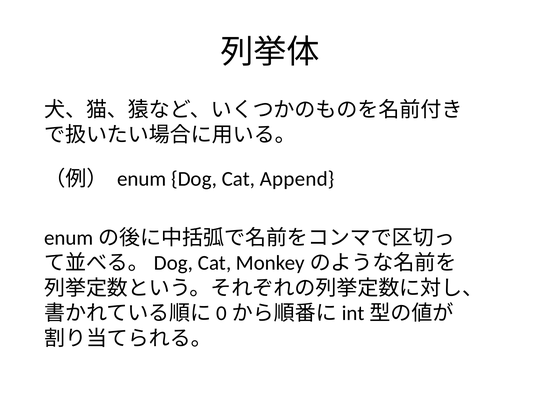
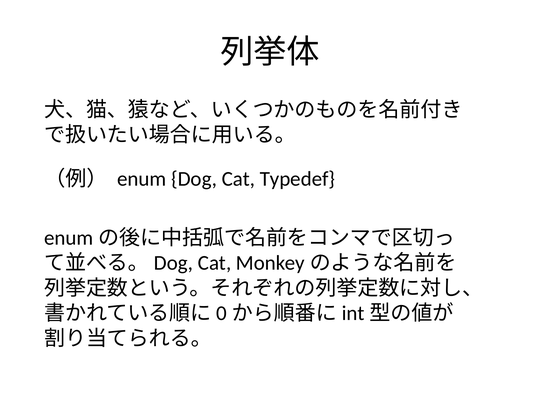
Append: Append -> Typedef (297, 179)
